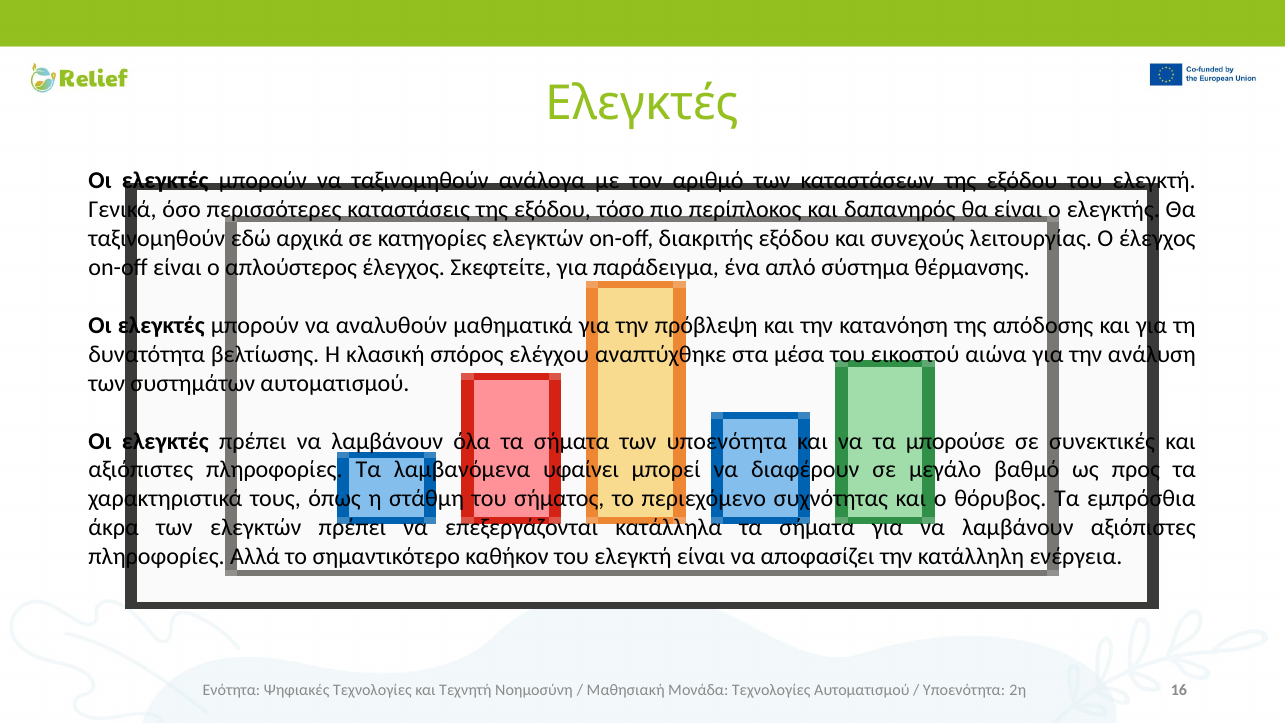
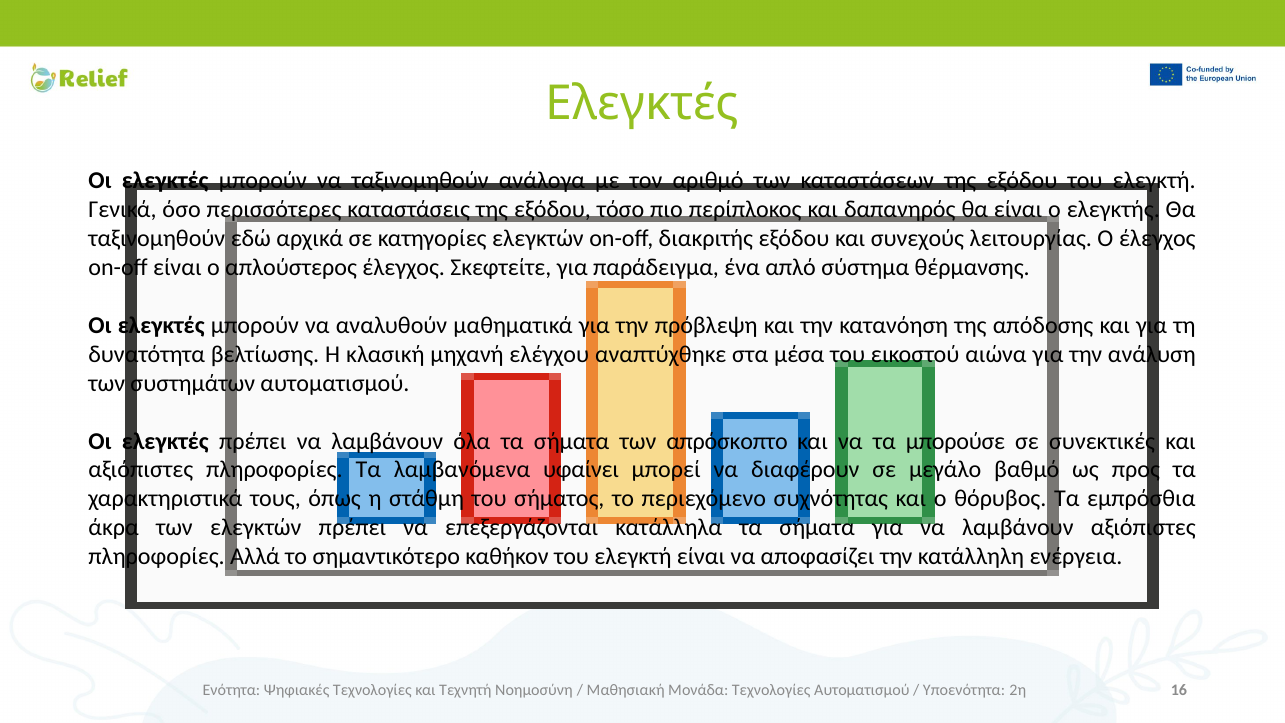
σπόρος: σπόρος -> μηχανή (467, 354)
των υποενότητα: υποενότητα -> απρόσκοπτο (727, 441)
